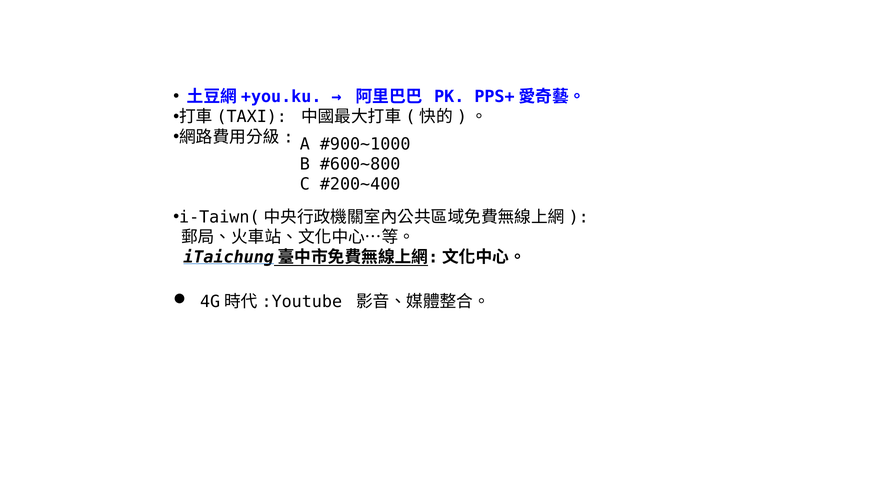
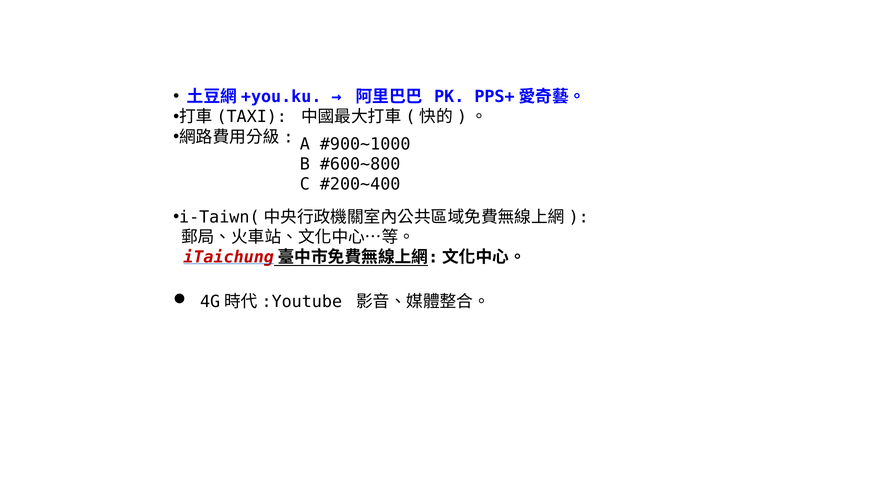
iTaichung colour: black -> red (229, 257)
